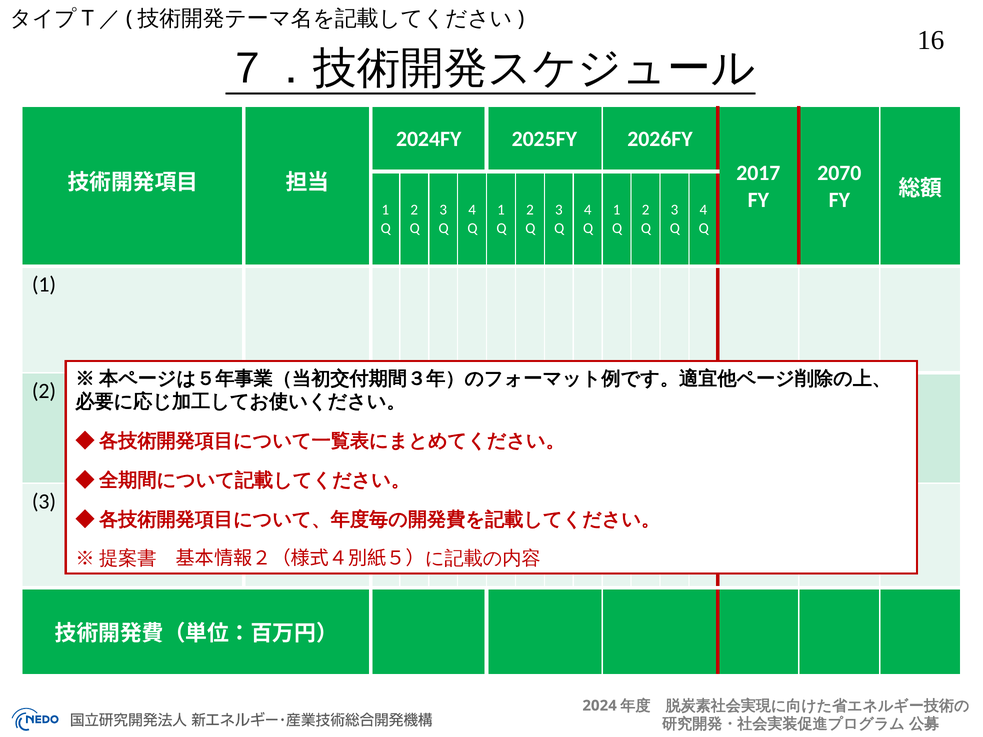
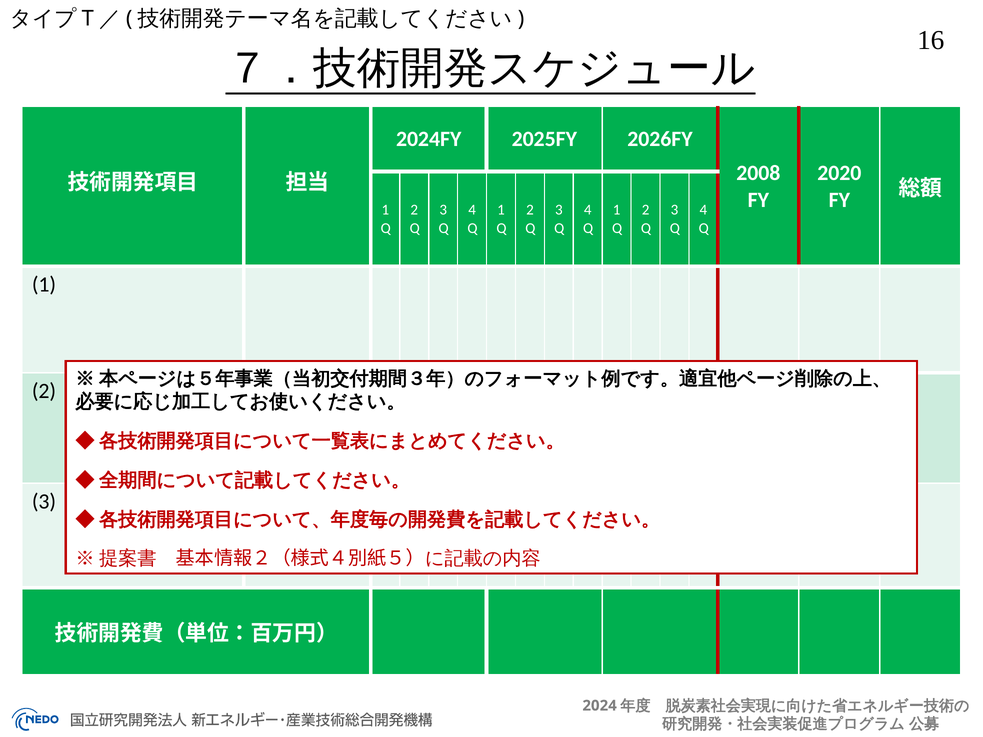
2017: 2017 -> 2008 (758, 173)
2070: 2070 -> 2020 (839, 173)
